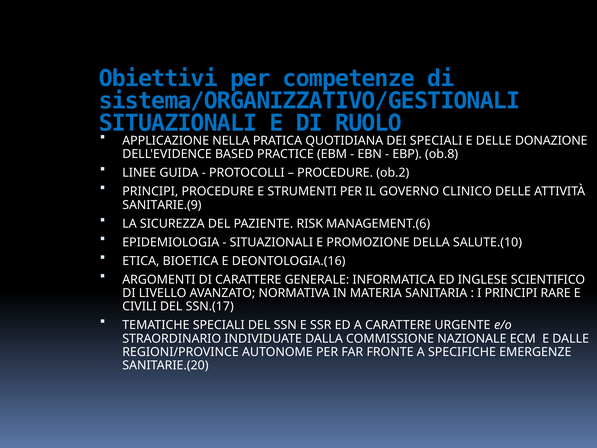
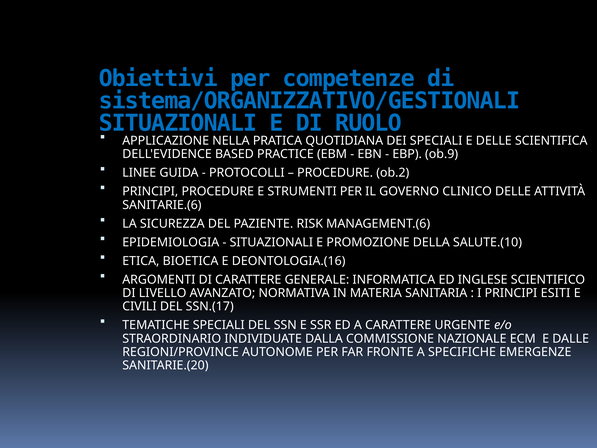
DONAZIONE: DONAZIONE -> SCIENTIFICA (551, 141)
ob.8: ob.8 -> ob.9 (442, 154)
SANITARIE.(9: SANITARIE.(9 -> SANITARIE.(6 (162, 205)
RARE: RARE -> ESITI (556, 293)
